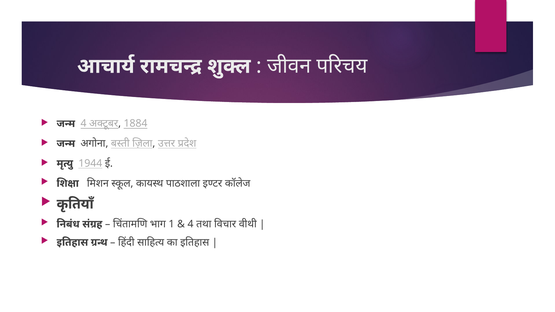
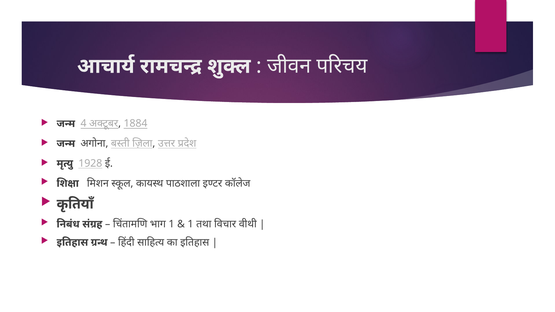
1944: 1944 -> 1928 (90, 164)
4: 4 -> 1 (190, 224)
